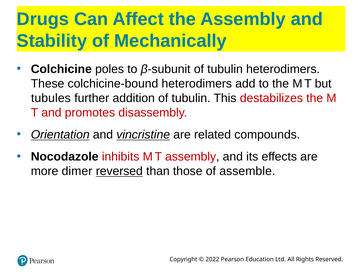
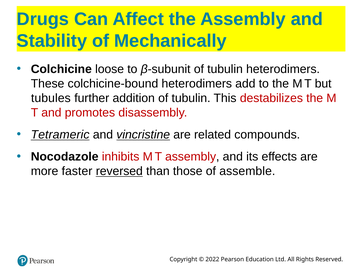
poles: poles -> loose (110, 69)
Orientation: Orientation -> Tetrameric (60, 134)
dimer: dimer -> faster (77, 171)
